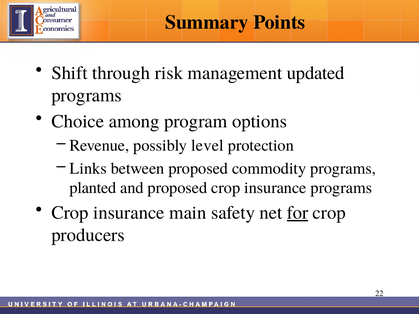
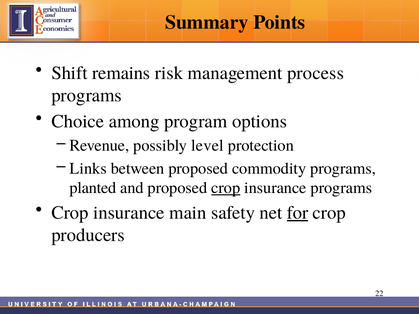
through: through -> remains (121, 73)
updated: updated -> process (316, 73)
crop underline: none -> present (226, 188)
